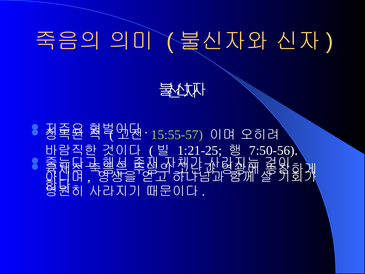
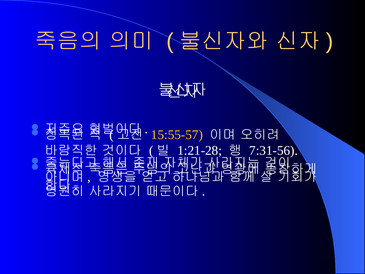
15:55-57 colour: light green -> yellow (177, 135)
1:21-25: 1:21-25 -> 1:21-28 (200, 150)
7:50-56: 7:50-56 -> 7:31-56 (274, 150)
